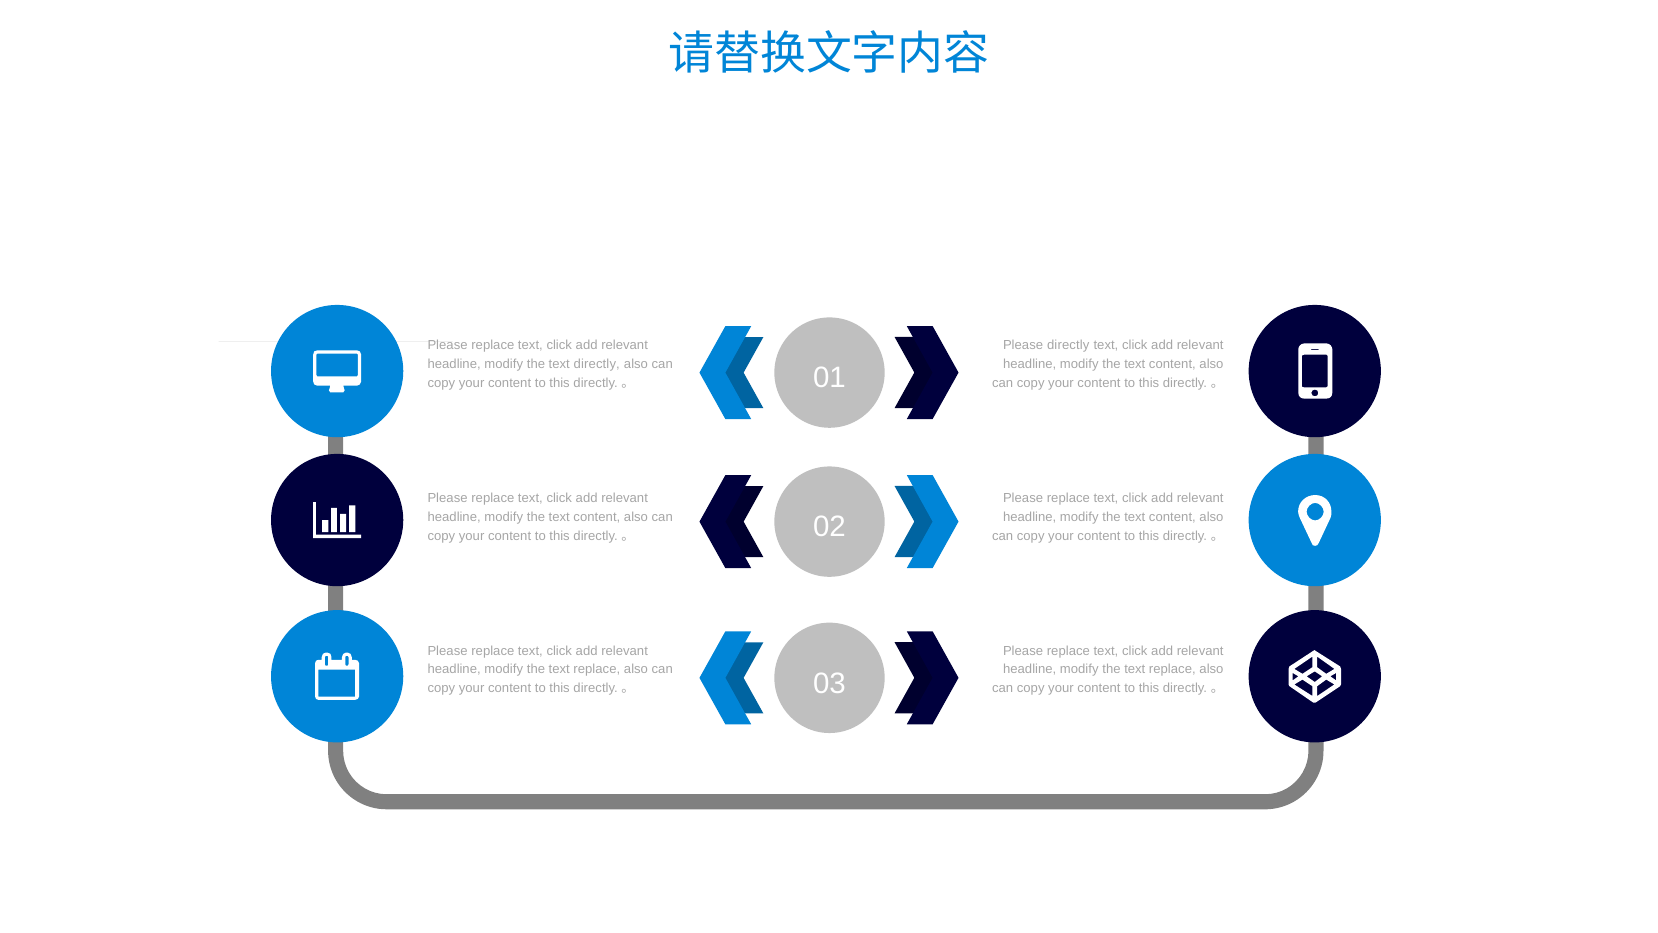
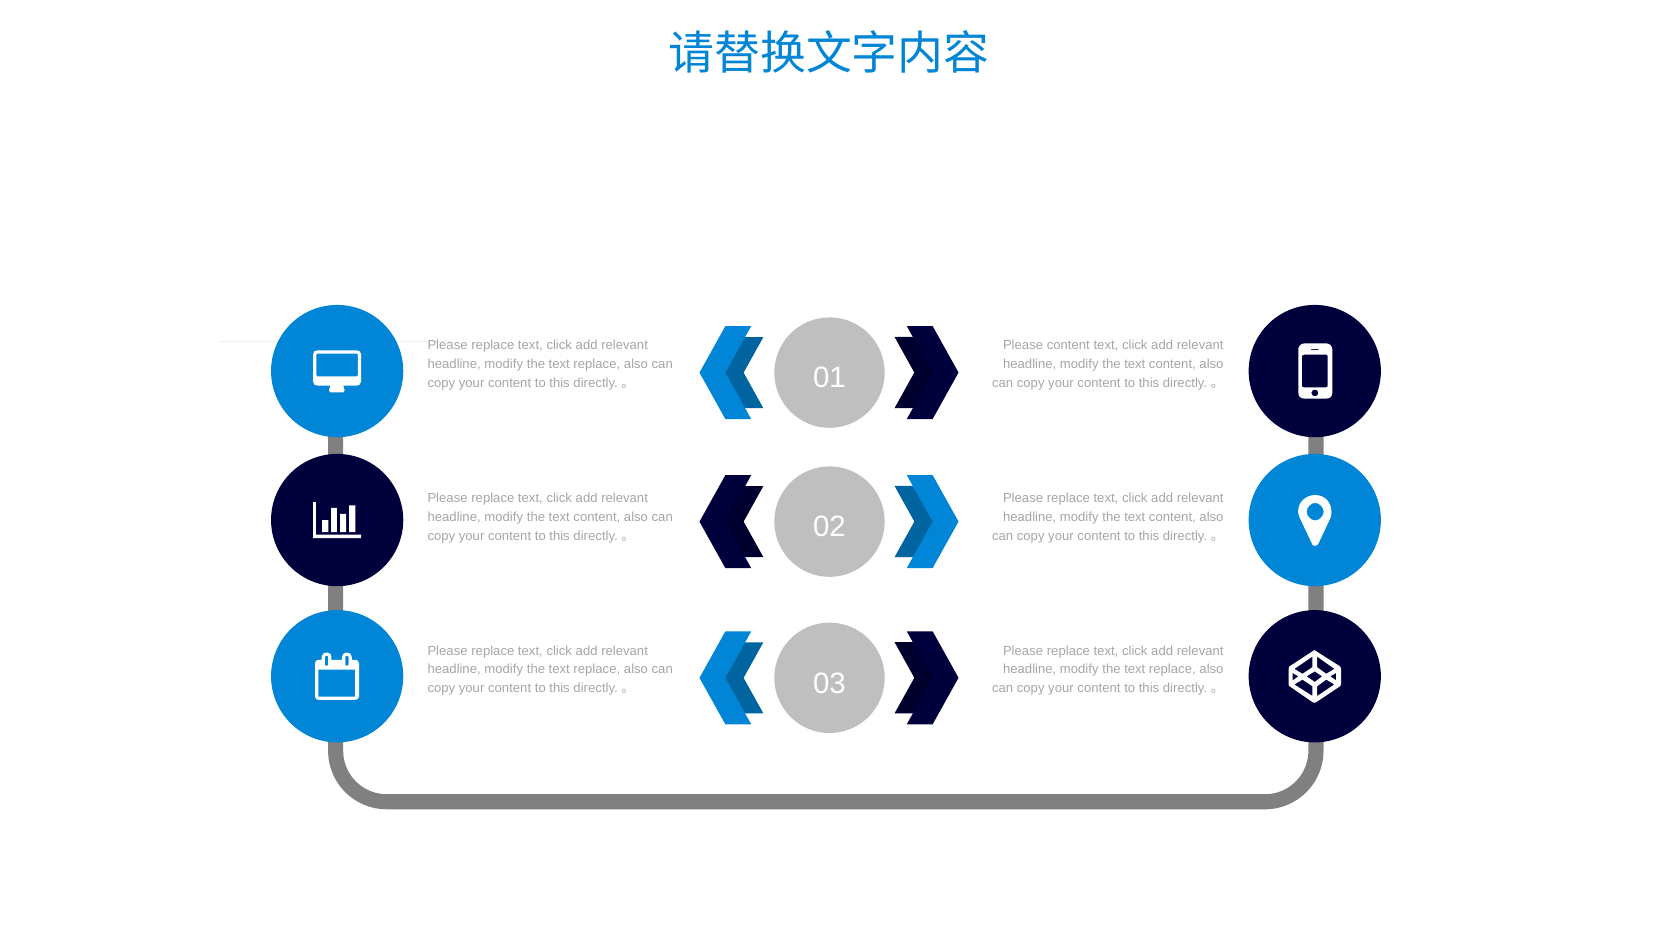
Please directly: directly -> content (1068, 345)
directly: directly -> replace (597, 364)
